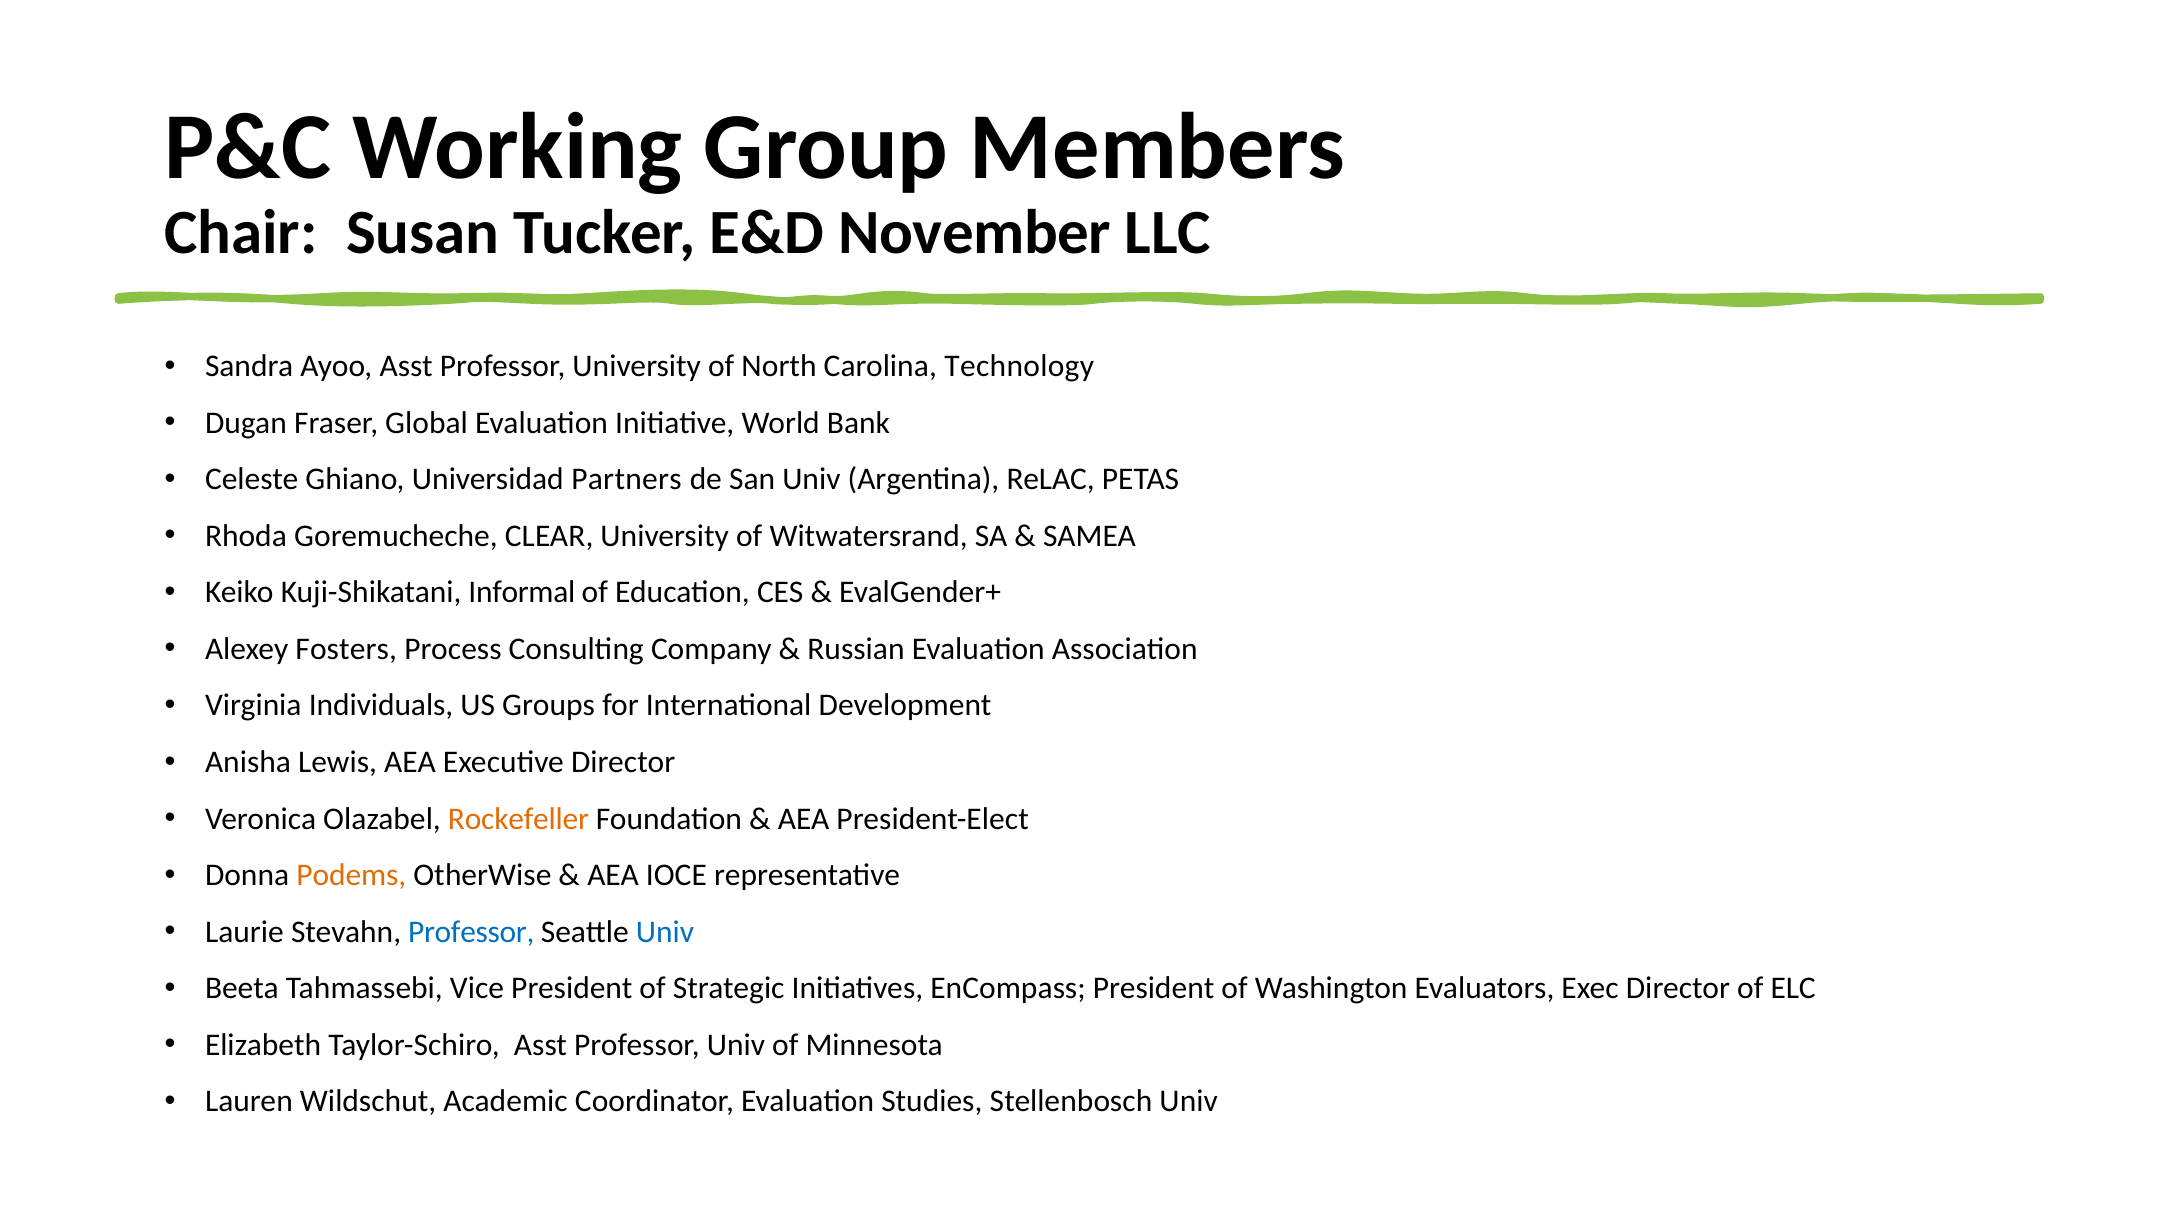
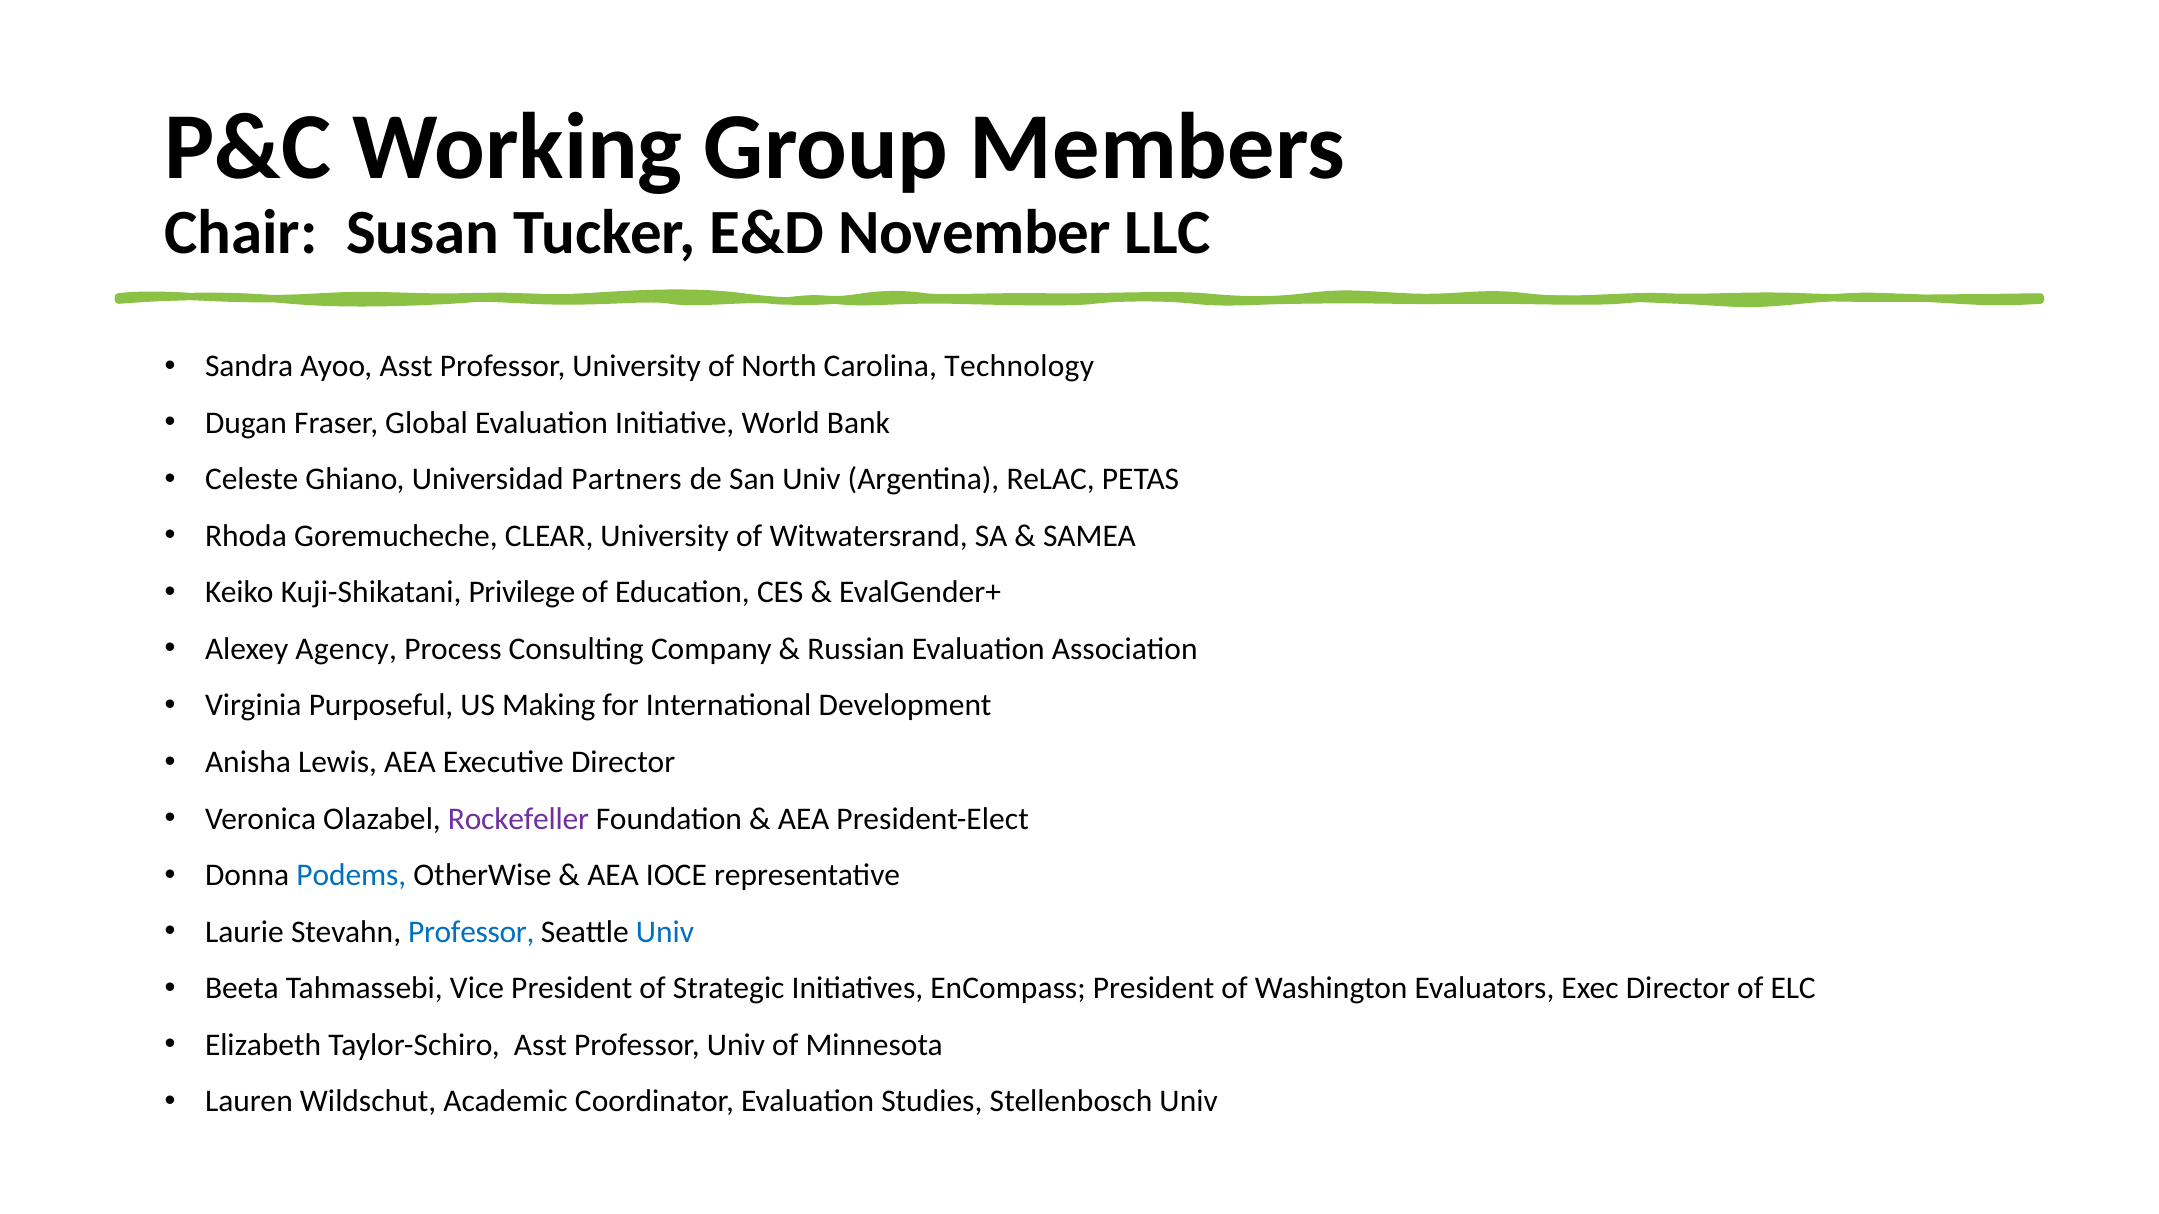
Informal: Informal -> Privilege (522, 593)
Fosters: Fosters -> Agency (346, 649)
Individuals: Individuals -> Purposeful (381, 706)
Groups: Groups -> Making (549, 706)
Rockefeller colour: orange -> purple (519, 819)
Podems colour: orange -> blue (351, 875)
